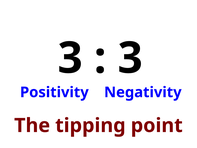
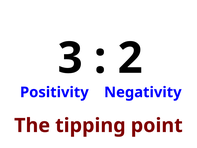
3: 3 -> 2 (130, 58)
